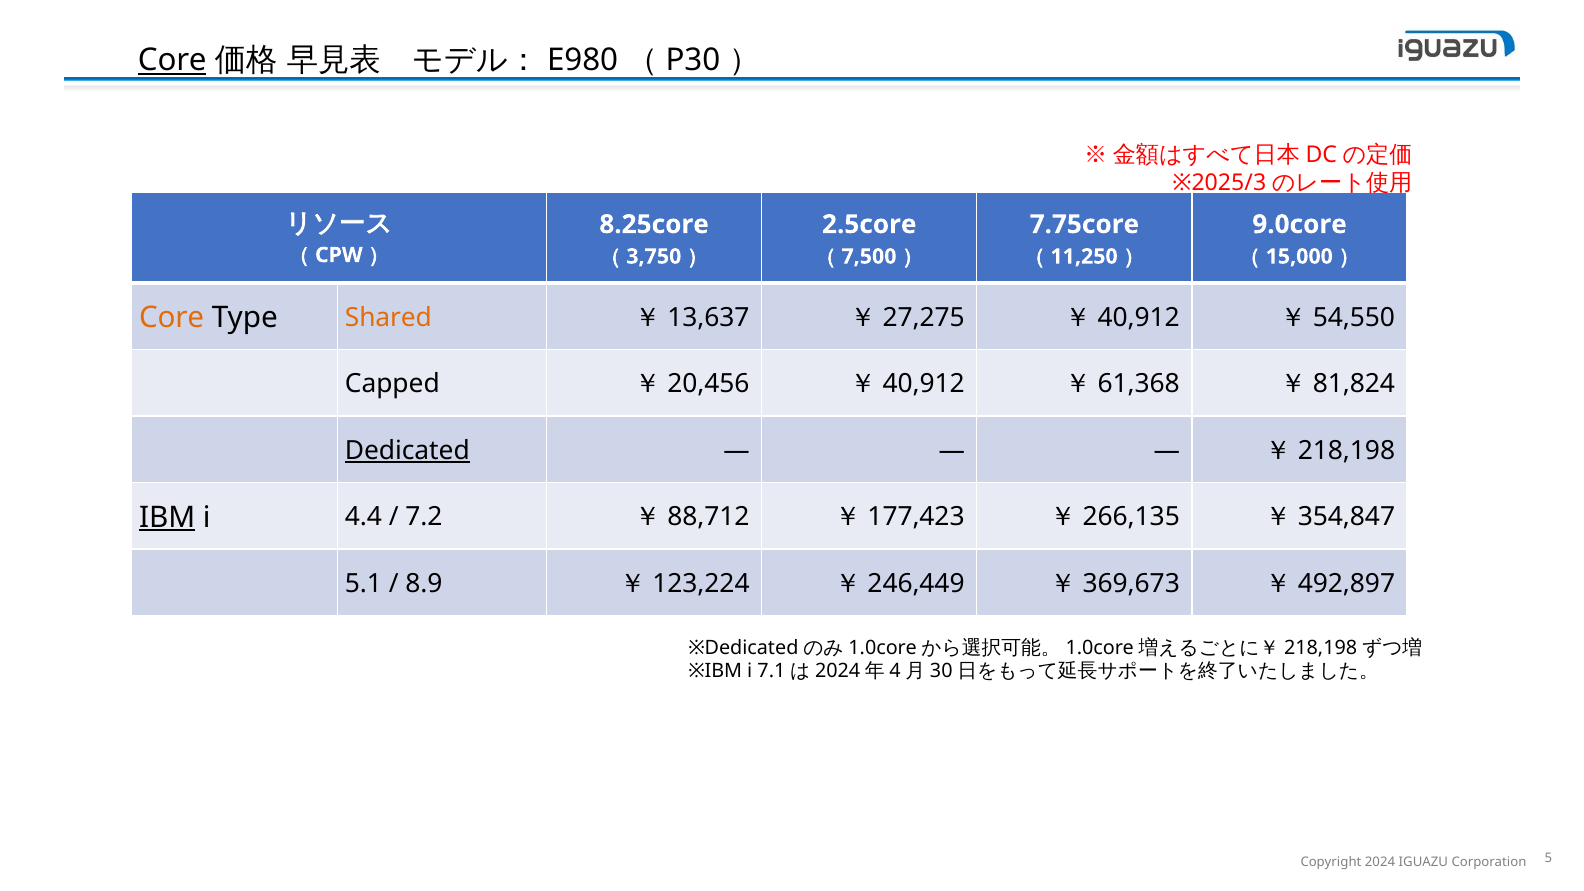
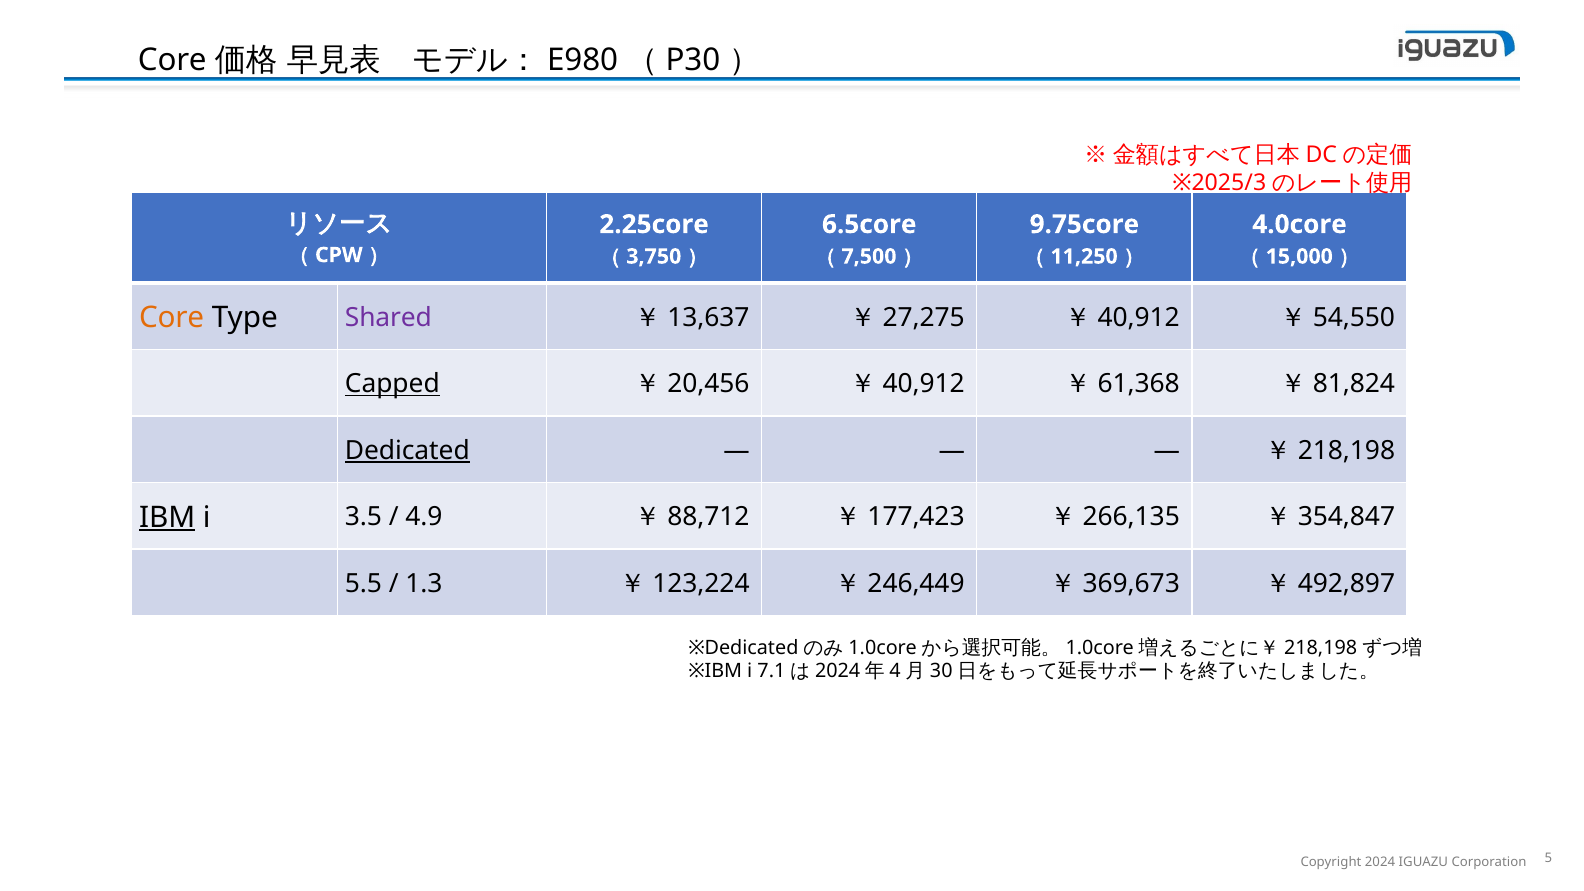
Core underline: present -> none (172, 60)
8.25core: 8.25core -> 2.25core (654, 224)
2.5core: 2.5core -> 6.5core (869, 224)
7.75core: 7.75core -> 9.75core (1084, 224)
9.0core: 9.0core -> 4.0core (1300, 224)
Shared colour: orange -> purple (388, 318)
Capped underline: none -> present (392, 384)
4.4: 4.4 -> 3.5 (363, 517)
7.2: 7.2 -> 4.9 (424, 517)
5.1: 5.1 -> 5.5 (363, 584)
8.9: 8.9 -> 1.3 (424, 584)
